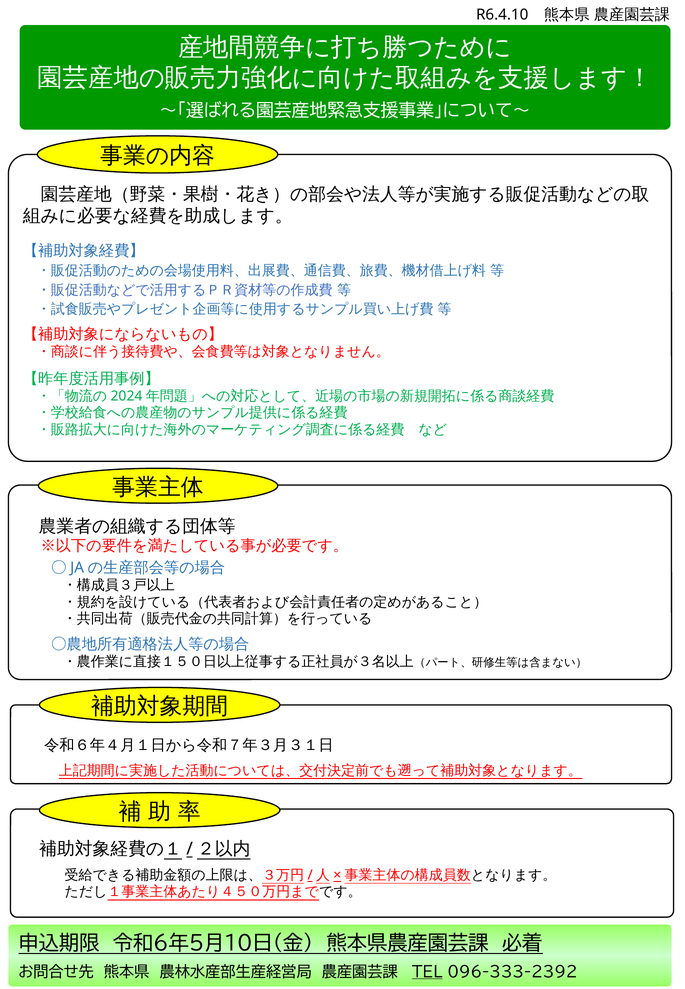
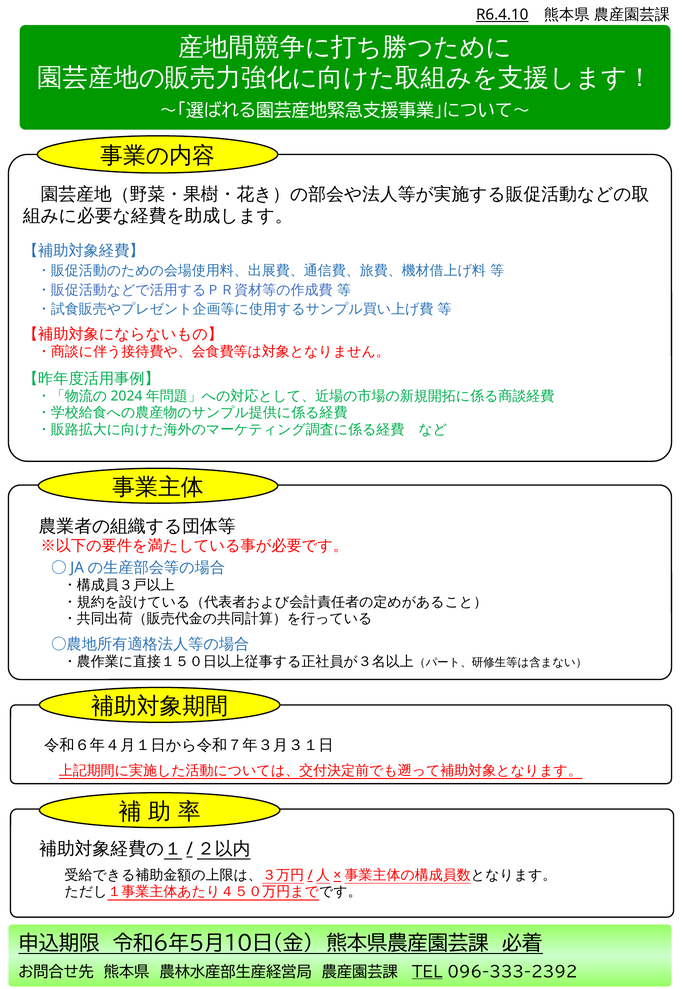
R6.4.10 underline: none -> present (502, 15)
